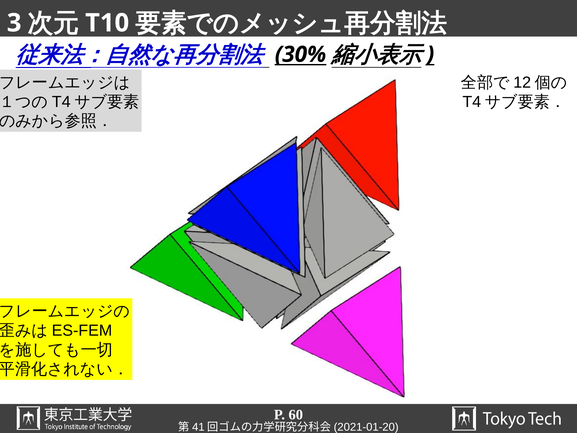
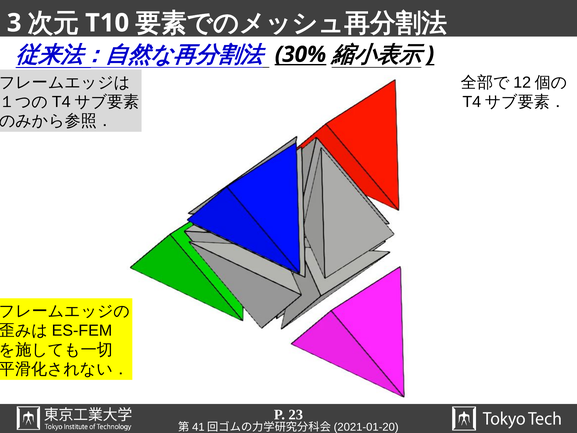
60: 60 -> 23 (296, 414)
